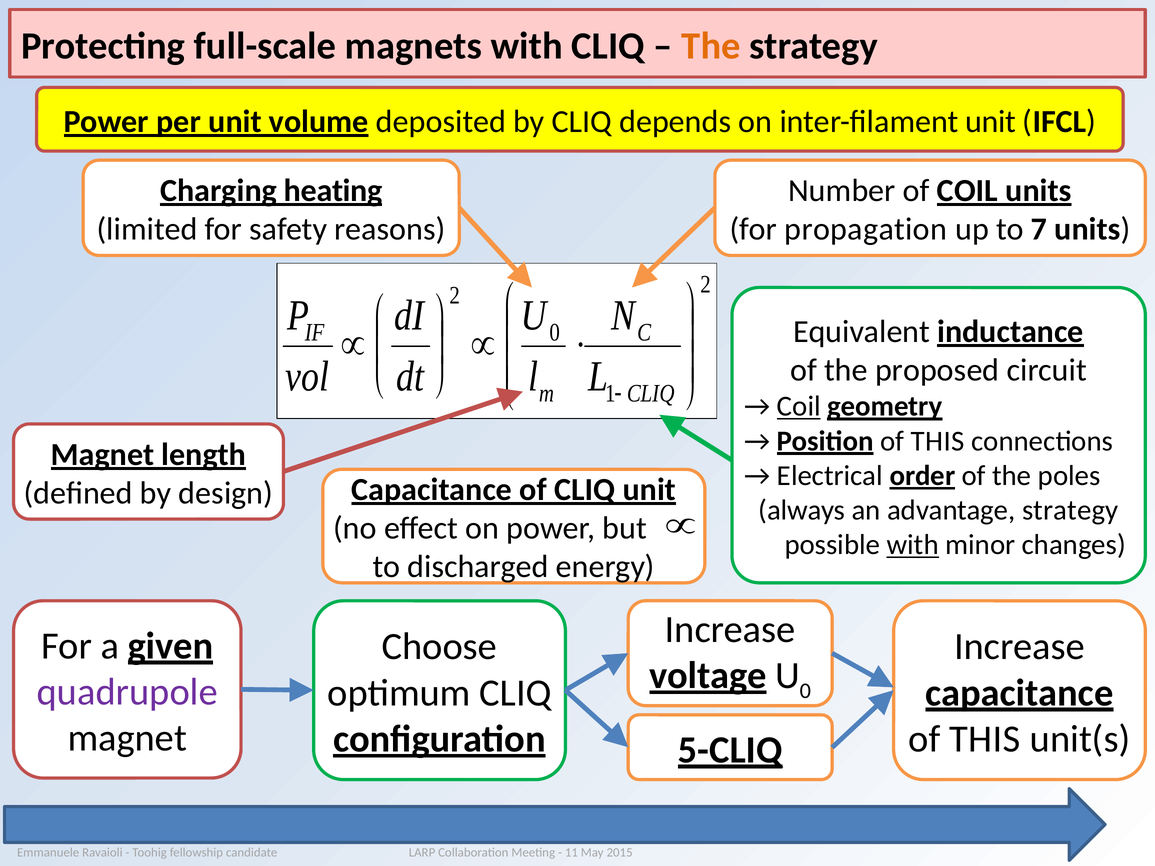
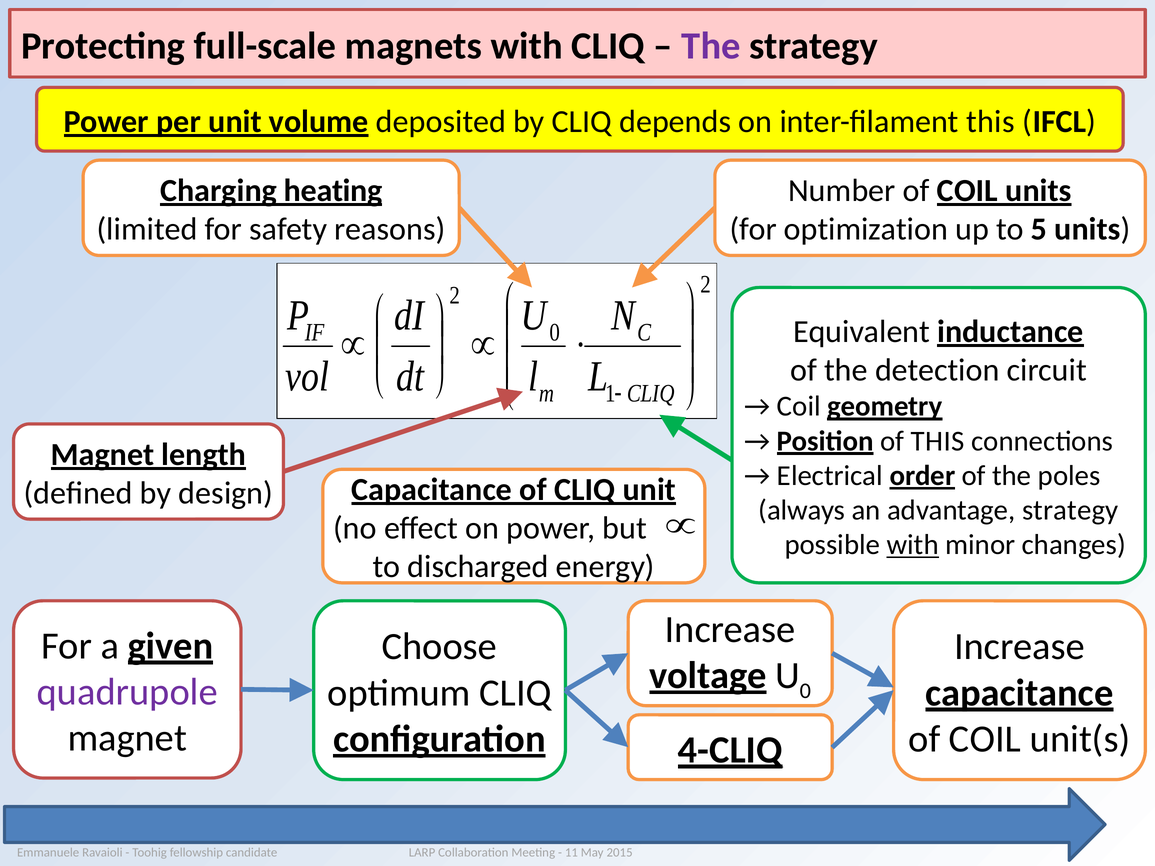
The colour: orange -> purple (711, 46)
inter-filament unit: unit -> this (990, 122)
propagation: propagation -> optimization (866, 229)
7: 7 -> 5 (1039, 229)
proposed: proposed -> detection (937, 370)
Coil underline: present -> none (799, 406)
THIS: THIS -> COIL (985, 739)
5-CLIQ: 5-CLIQ -> 4-CLIQ (730, 750)
